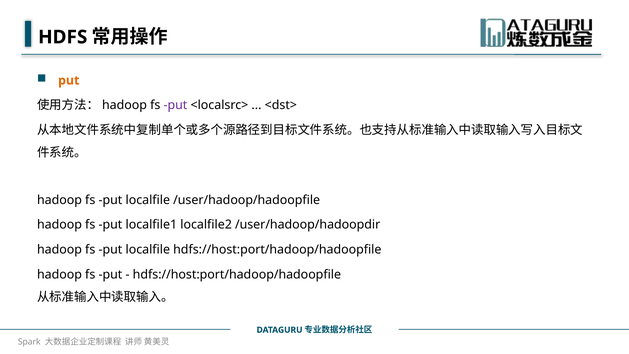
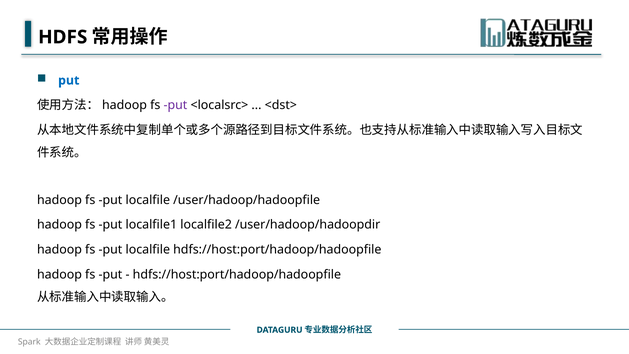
put colour: orange -> blue (69, 80)
